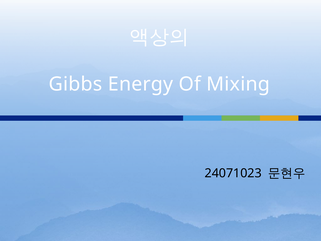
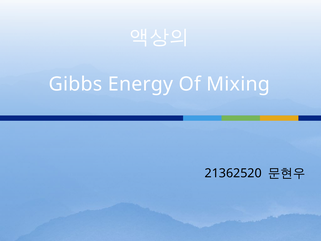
24071023: 24071023 -> 21362520 (233, 173)
